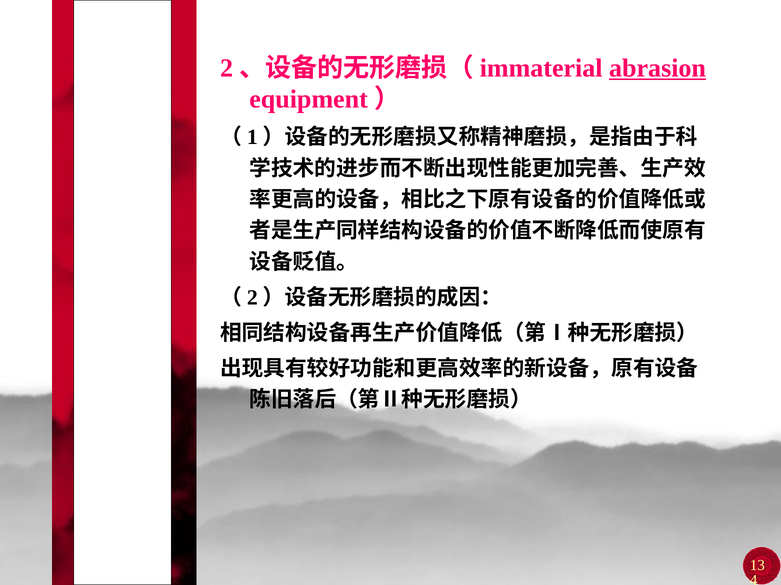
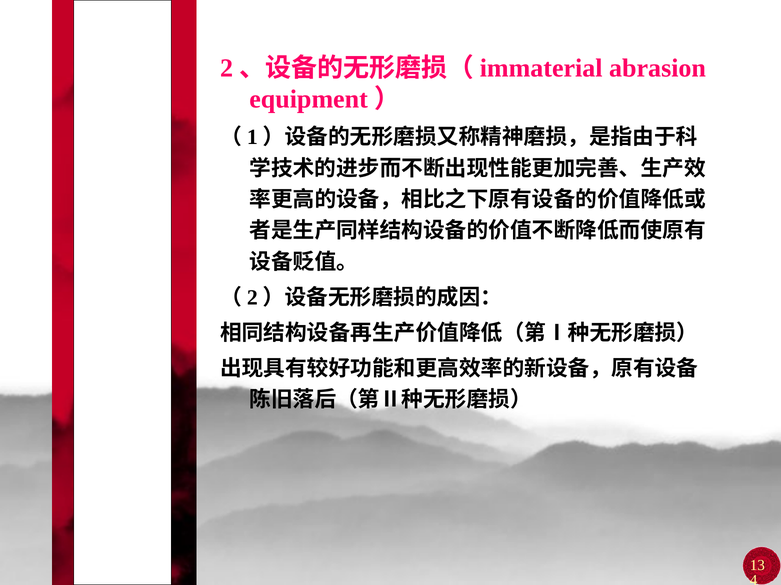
abrasion underline: present -> none (658, 68)
